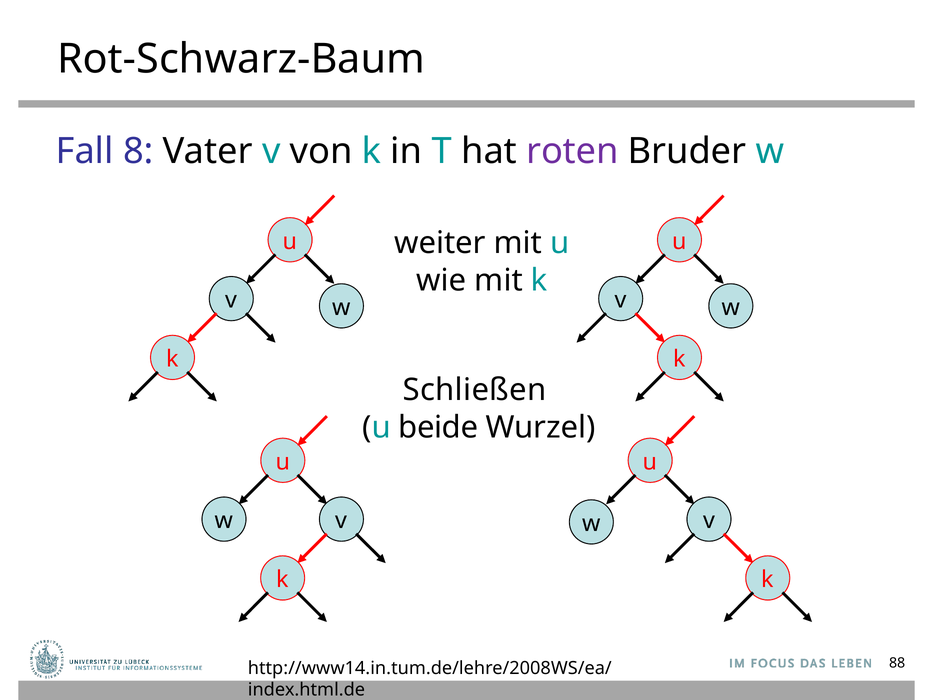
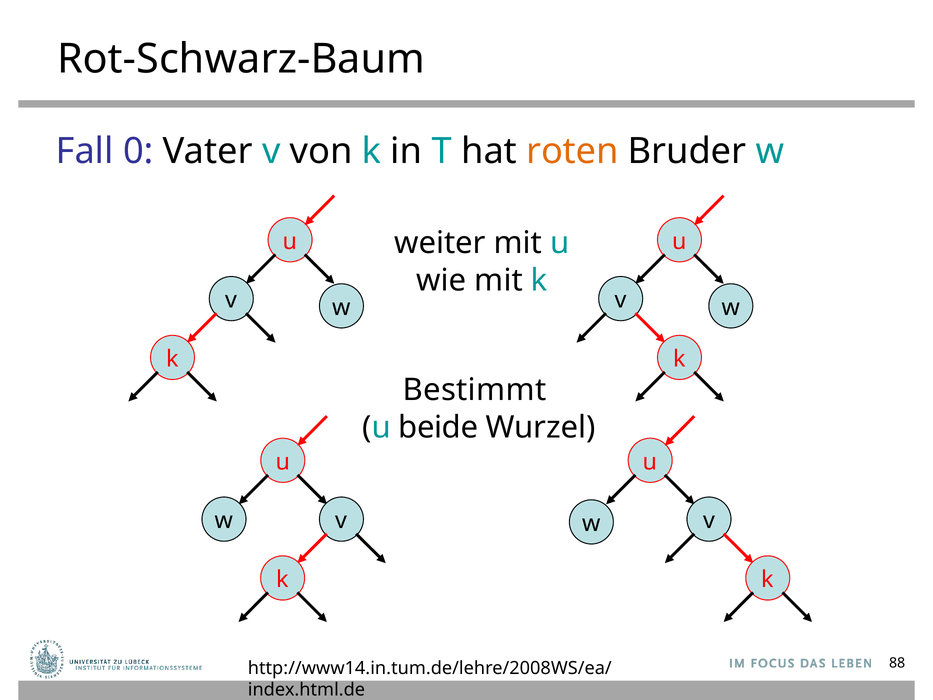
8: 8 -> 0 (138, 151)
roten colour: purple -> orange (572, 151)
Schließen: Schließen -> Bestimmt (475, 390)
